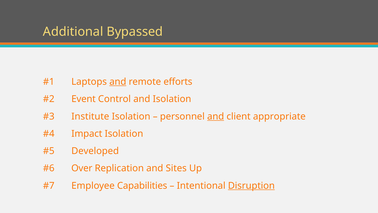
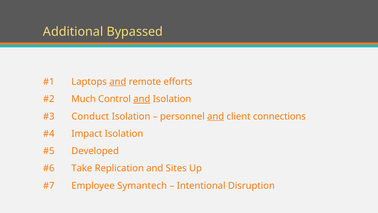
Event: Event -> Much (84, 99)
and underline: none -> present (142, 99)
Institute: Institute -> Conduct (90, 116)
appropriate: appropriate -> connections (279, 116)
Over: Over -> Take (82, 168)
Capabilities: Capabilities -> Symantech (142, 185)
Disruption underline: present -> none (251, 185)
